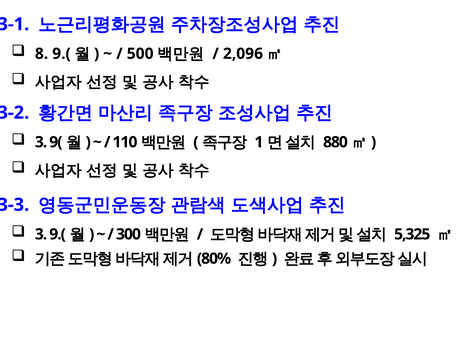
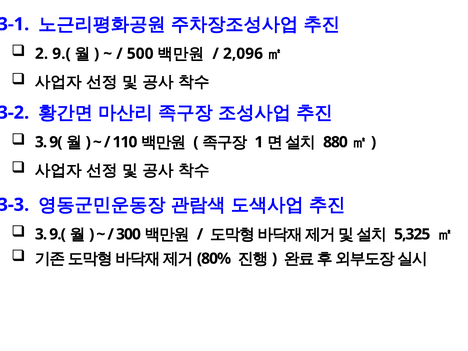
8: 8 -> 2 (42, 54)
